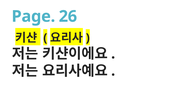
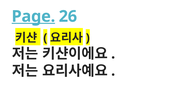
Page underline: none -> present (33, 16)
